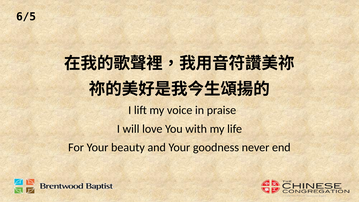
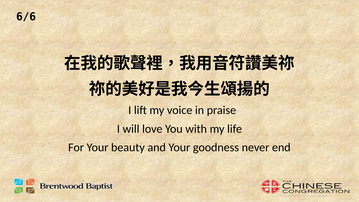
6/5: 6/5 -> 6/6 (26, 17)
